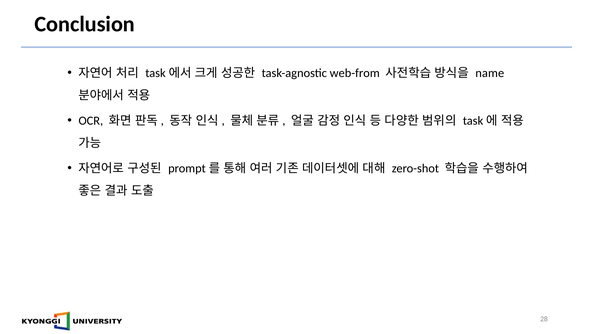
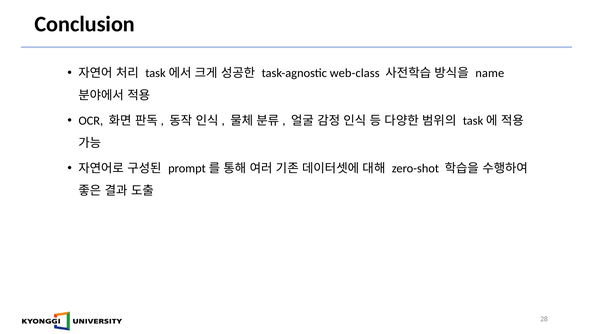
web-from: web-from -> web-class (355, 73)
